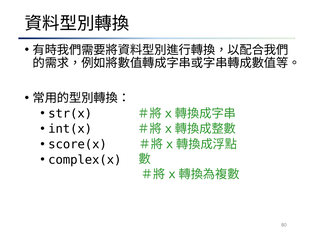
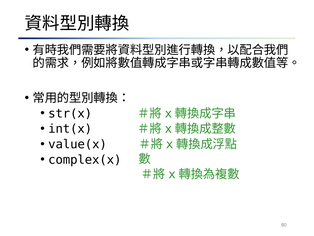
score(x: score(x -> value(x (78, 144)
